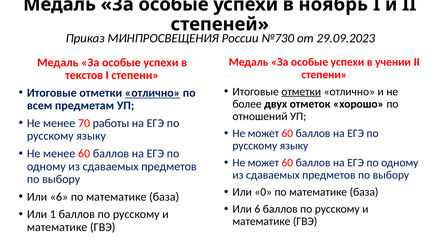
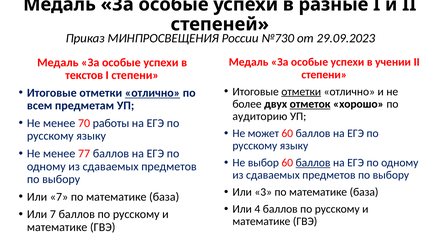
ноябрь: ноябрь -> разные (333, 4)
отметок underline: none -> present (310, 104)
отношений: отношений -> аудиторию (260, 116)
менее 60: 60 -> 77 (84, 154)
может: может -> выбор (263, 163)
баллов underline: none -> present (313, 163)
0: 0 -> 3 (263, 192)
6: 6 -> 7 (59, 197)
6: 6 -> 4 (257, 209)
1: 1 -> 7 (53, 214)
